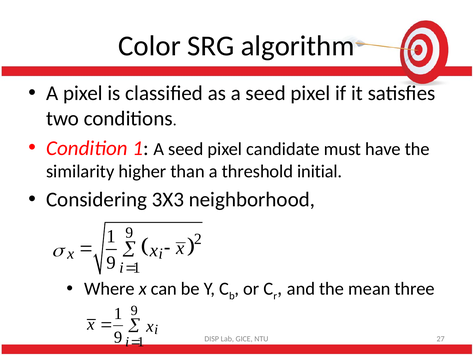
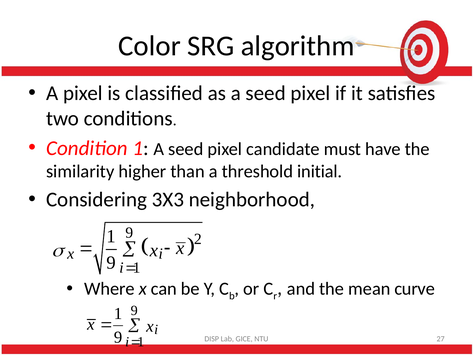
three: three -> curve (415, 289)
